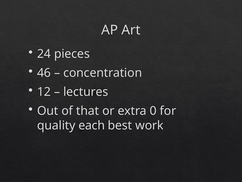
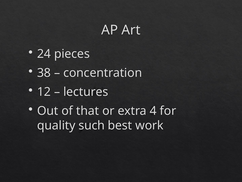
46: 46 -> 38 (44, 73)
0: 0 -> 4 (153, 111)
each: each -> such (92, 125)
